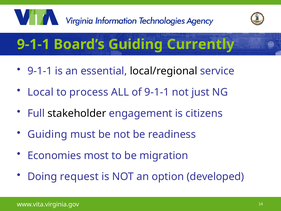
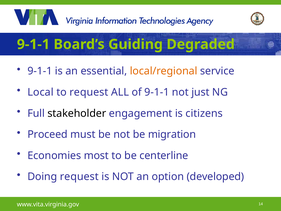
Currently: Currently -> Degraded (201, 44)
local/regional colour: black -> orange (164, 71)
to process: process -> request (89, 92)
Guiding: Guiding -> Proceed (48, 134)
readiness: readiness -> migration (172, 134)
migration: migration -> centerline (164, 155)
